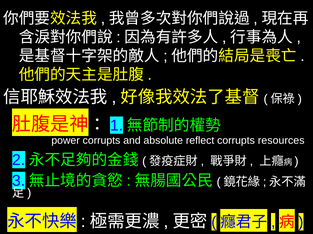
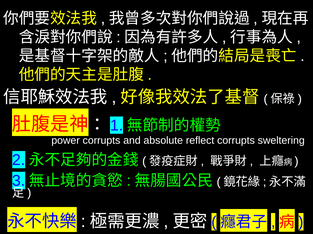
resources: resources -> sweltering (281, 141)
